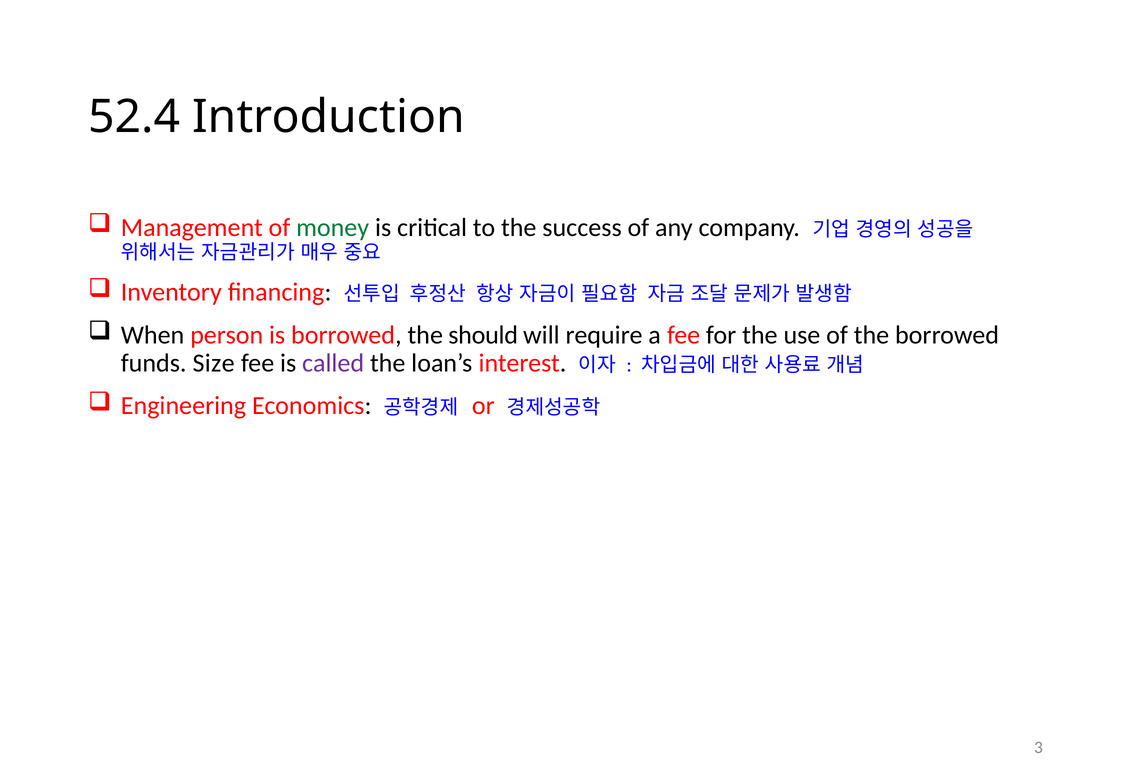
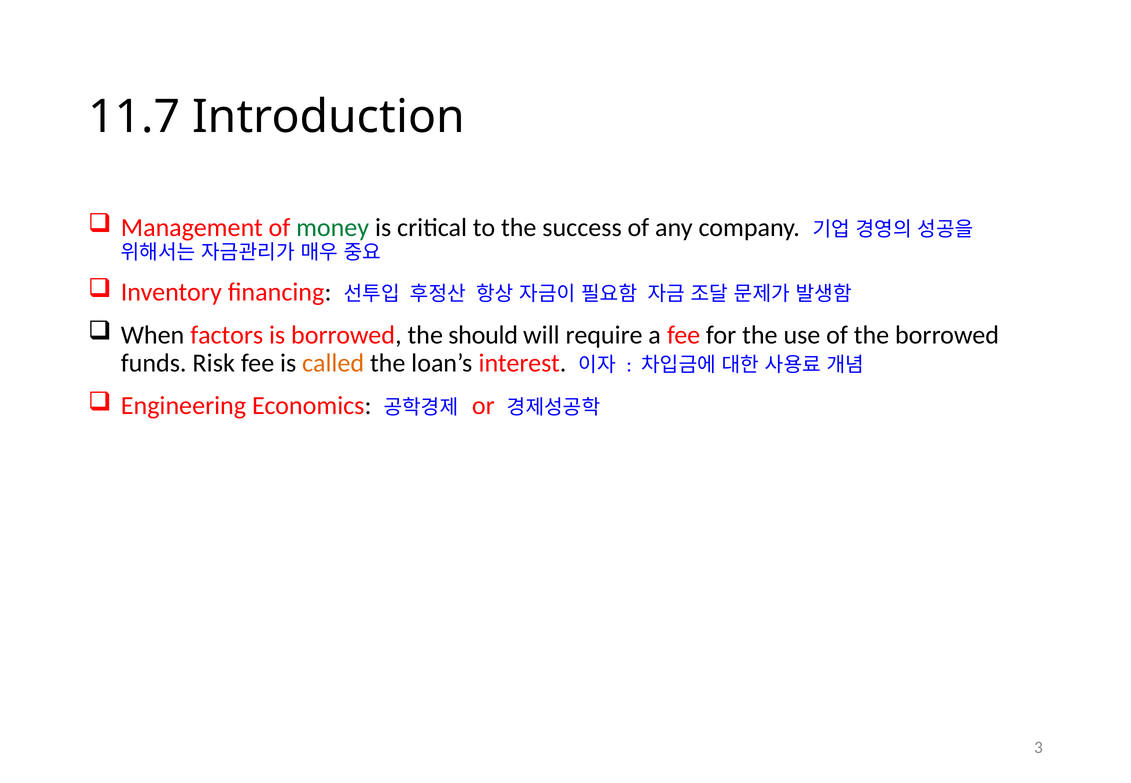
52.4: 52.4 -> 11.7 (134, 117)
person: person -> factors (227, 335)
Size: Size -> Risk (214, 363)
called colour: purple -> orange (333, 363)
